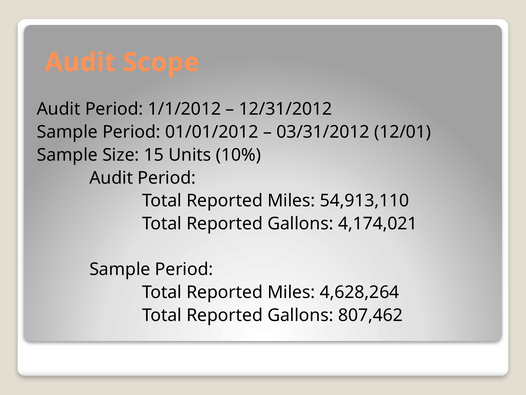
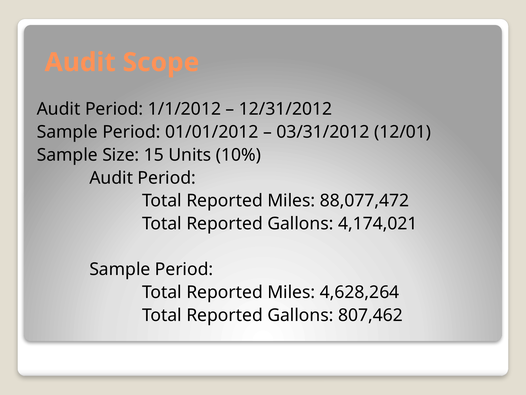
54,913,110: 54,913,110 -> 88,077,472 (365, 201)
